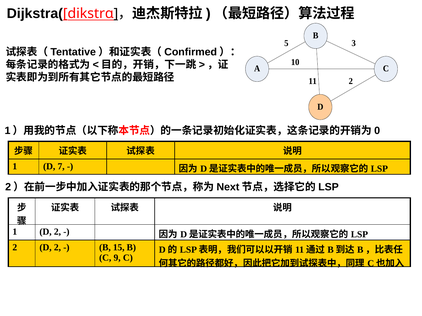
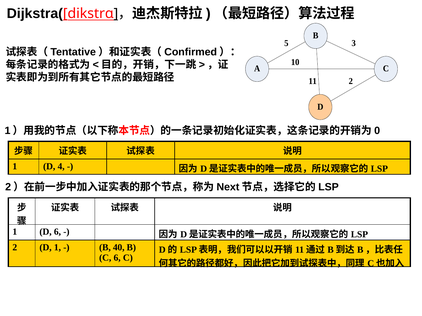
7: 7 -> 4 (61, 167)
1 D 2: 2 -> 6 (57, 232)
2 D 2: 2 -> 1 (57, 248)
15: 15 -> 40 (119, 248)
C 9: 9 -> 6 (117, 258)
